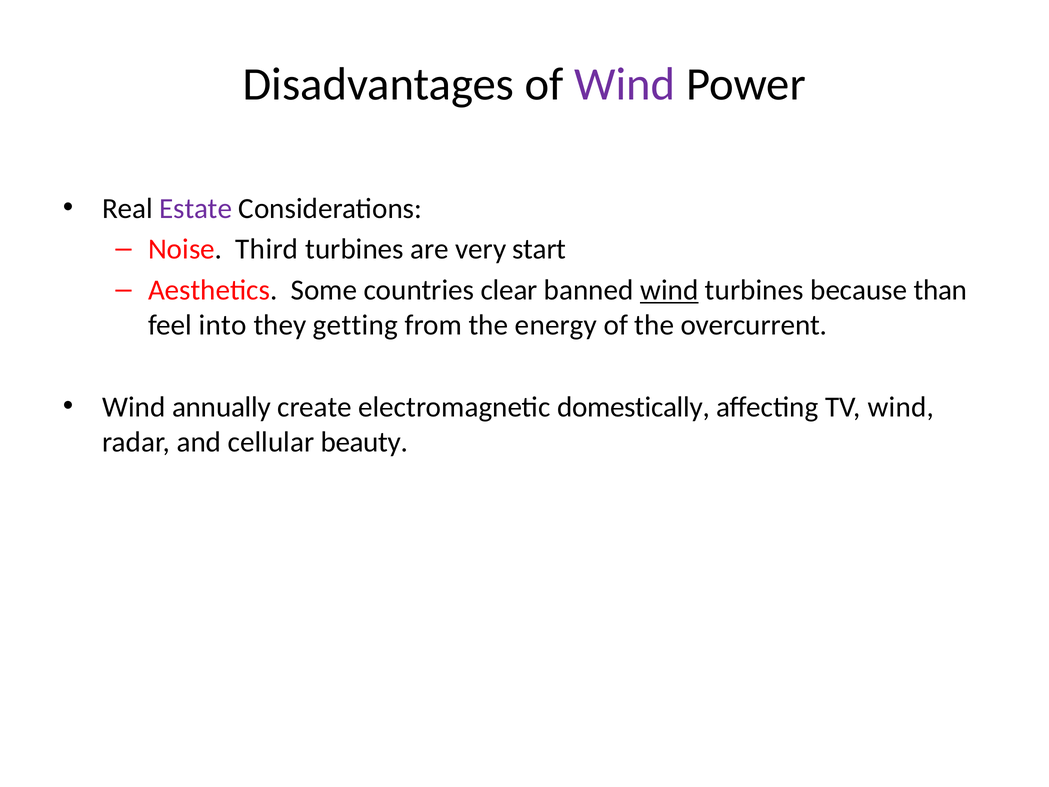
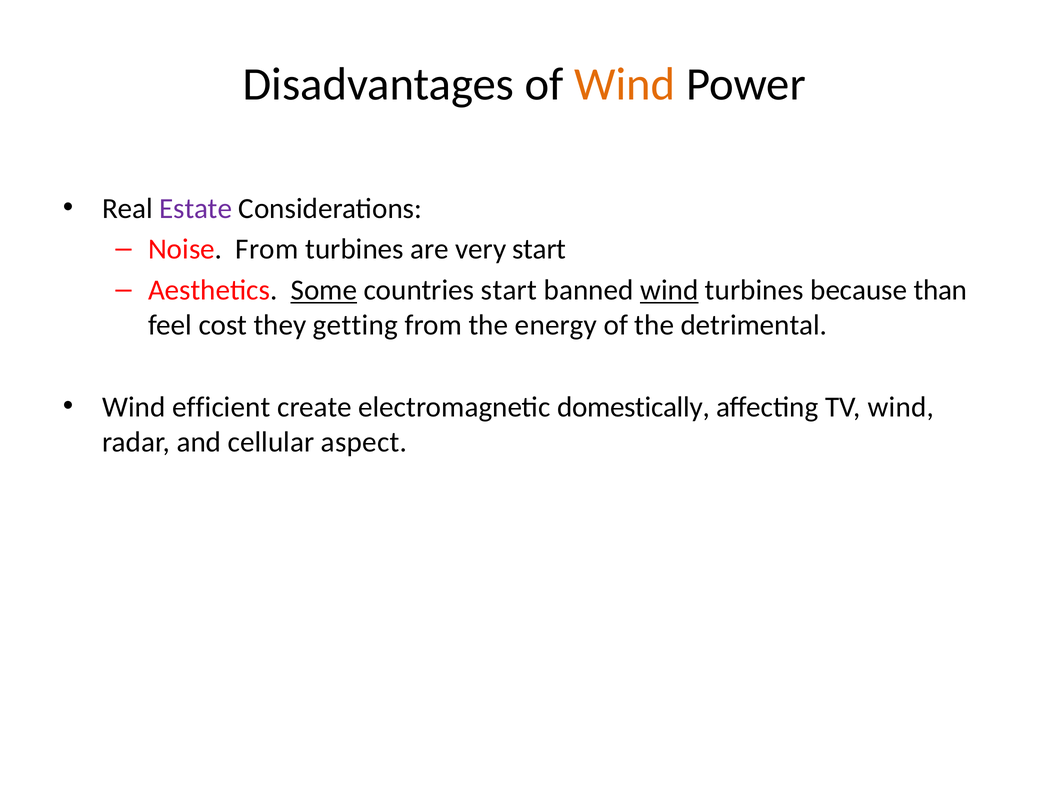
Wind colour: purple -> orange (625, 85)
Noise Third: Third -> From (267, 249)
Some underline: none -> present (324, 290)
countries clear: clear -> start (509, 290)
into: into -> cost (223, 325)
overcurrent: overcurrent -> detrimental (754, 325)
annually: annually -> efficient (221, 407)
beauty: beauty -> aspect (364, 442)
